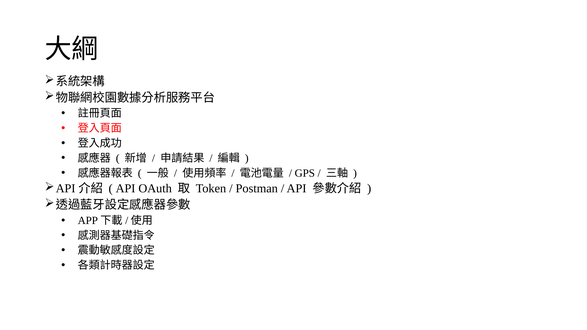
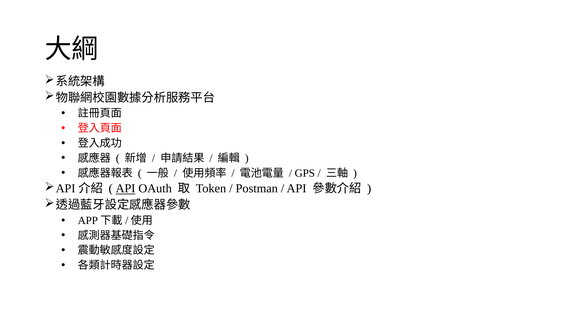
API underline: none -> present (126, 189)
